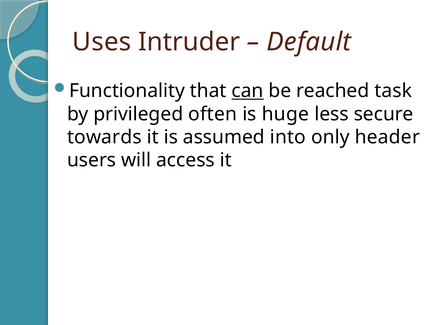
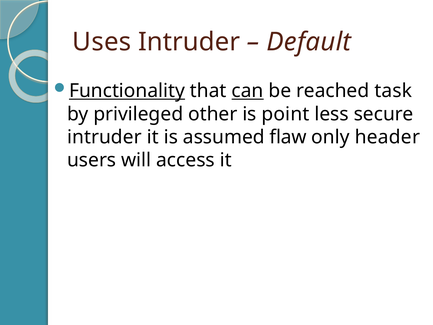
Functionality underline: none -> present (127, 91)
often: often -> other (213, 114)
huge: huge -> point (285, 114)
towards: towards -> intruder (104, 137)
into: into -> flaw (288, 137)
